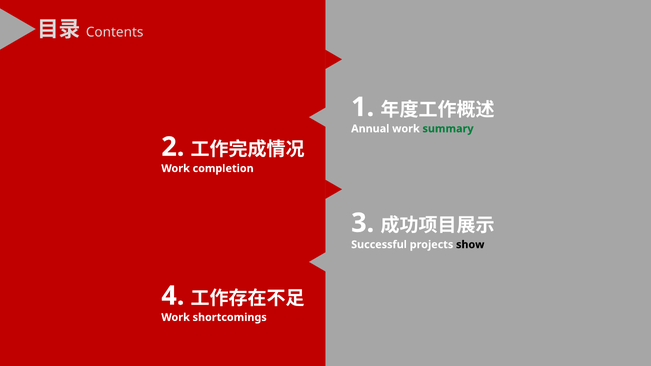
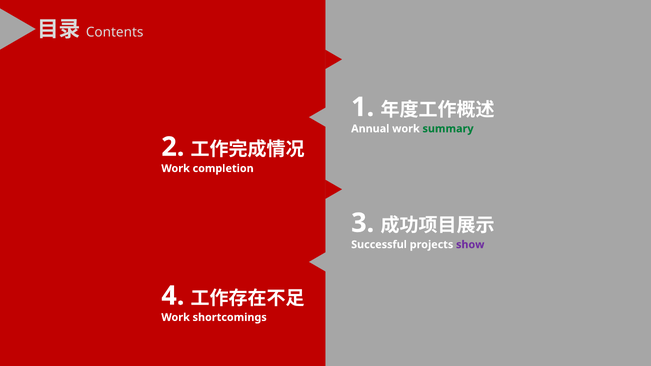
show colour: black -> purple (470, 245)
